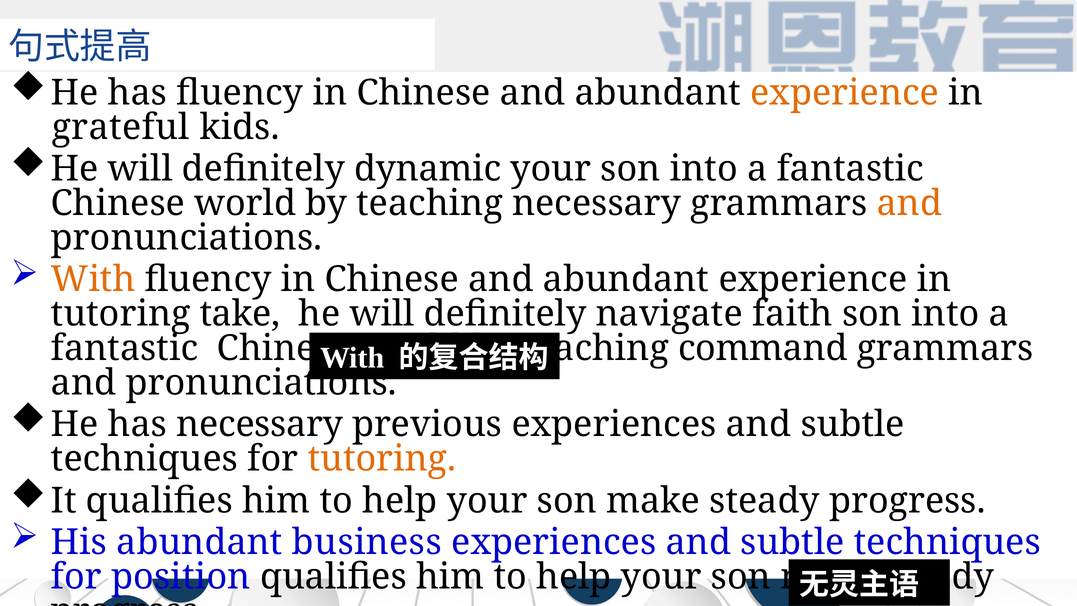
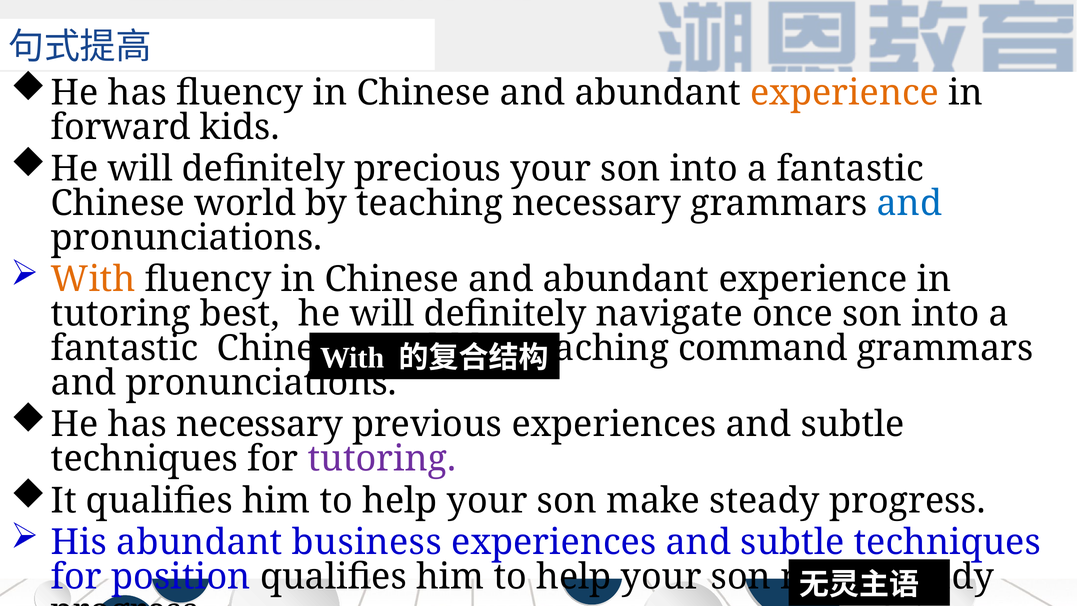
grateful: grateful -> forward (121, 127)
dynamic: dynamic -> precious (428, 169)
and colour: orange -> blue (909, 203)
tutoring take: take -> best (240, 314)
faith: faith -> once (792, 314)
tutoring colour: orange -> purple (382, 459)
